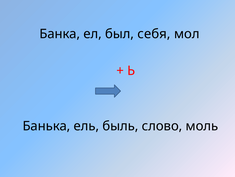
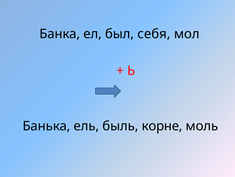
слово: слово -> корне (162, 126)
